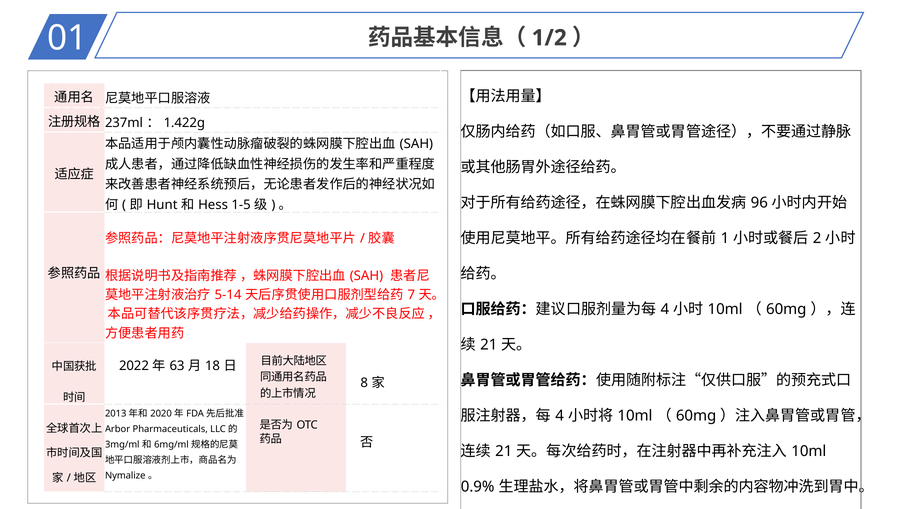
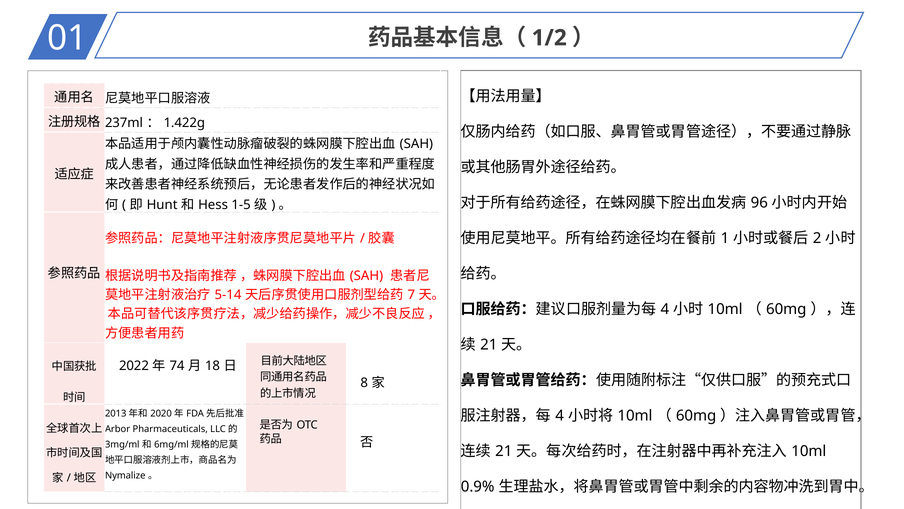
63: 63 -> 74 (177, 366)
